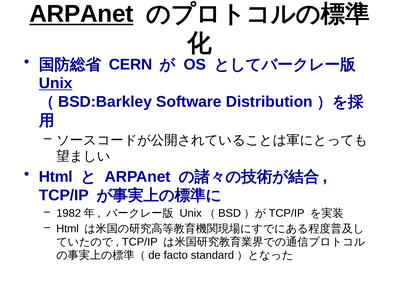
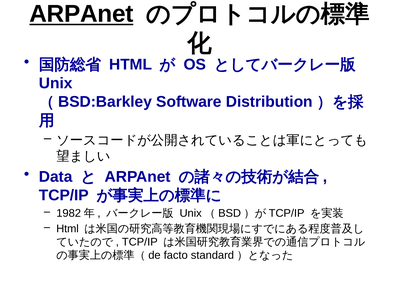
CERN: CERN -> HTML (131, 65)
Unix underline: present -> none (56, 83)
Html: Html -> Data (56, 177)
